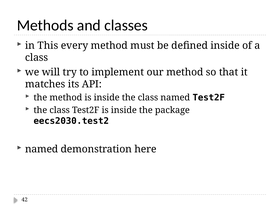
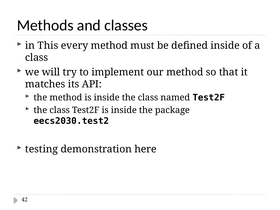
named: named -> testing (42, 149)
